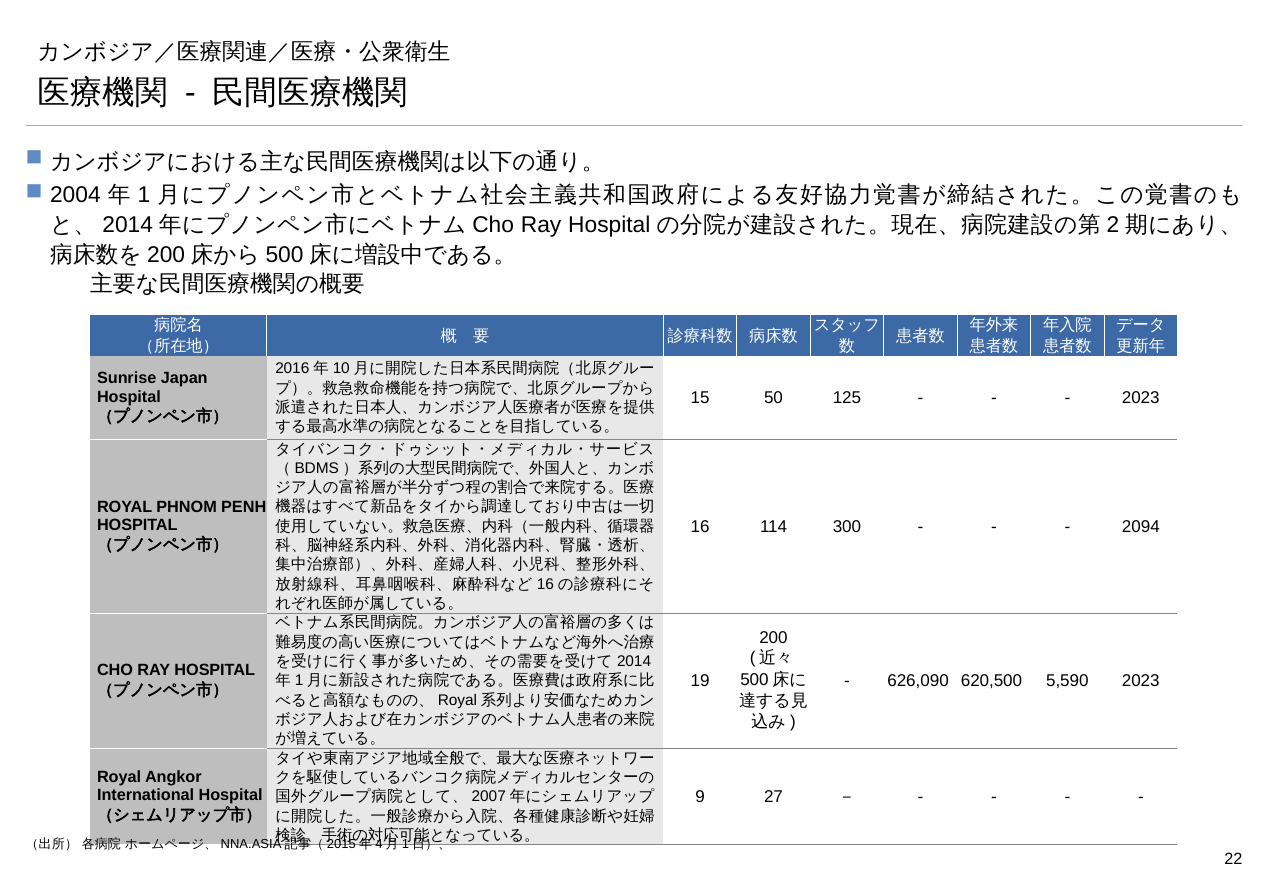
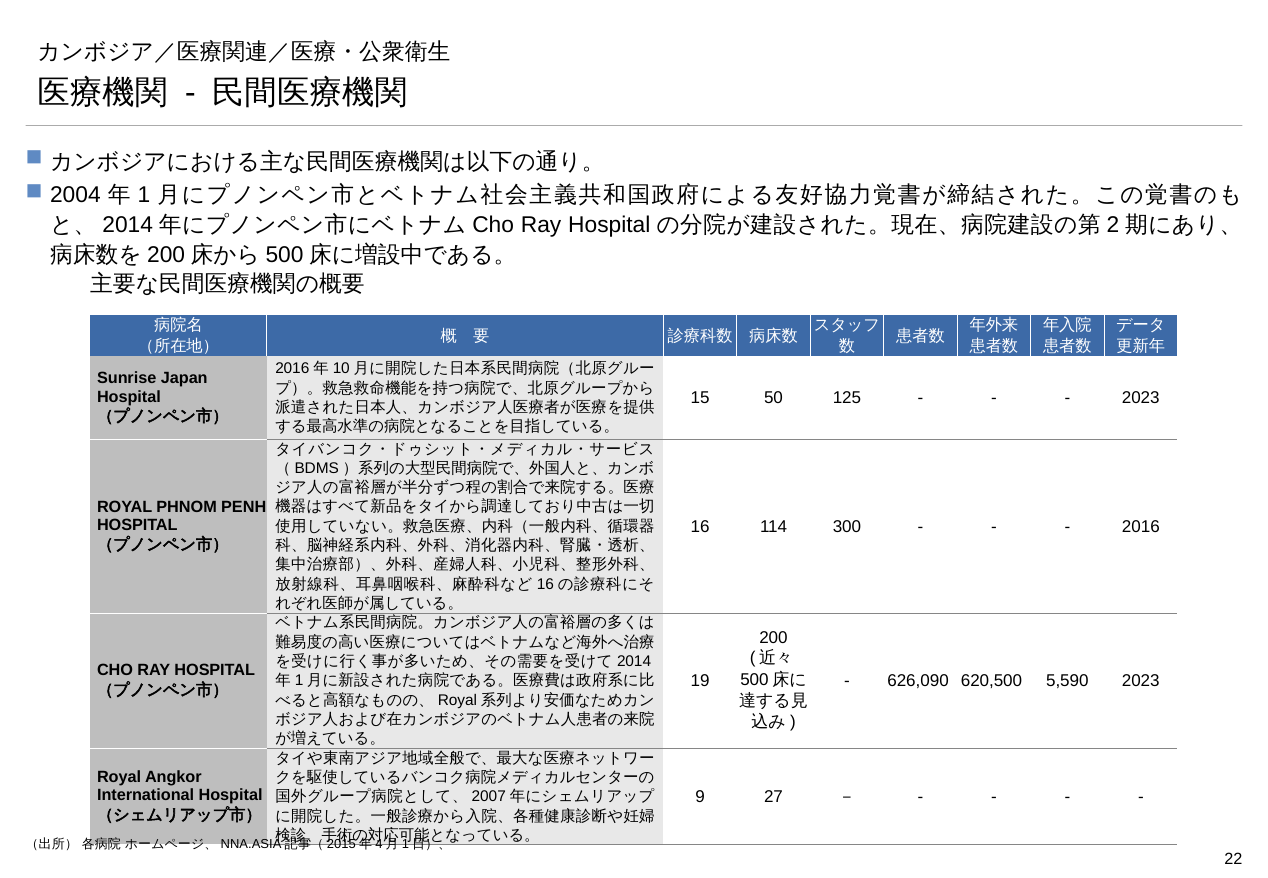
2094: 2094 -> 2016 (1141, 526)
